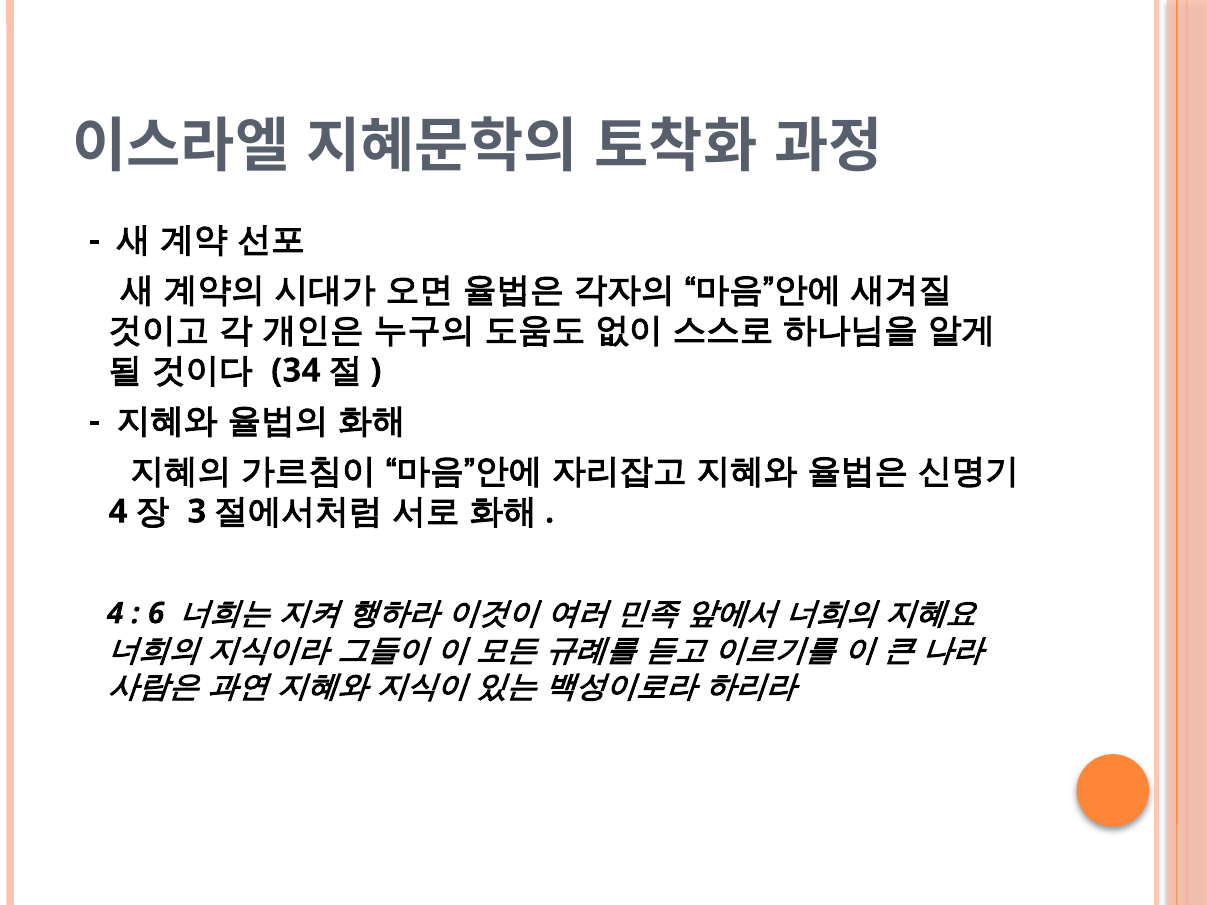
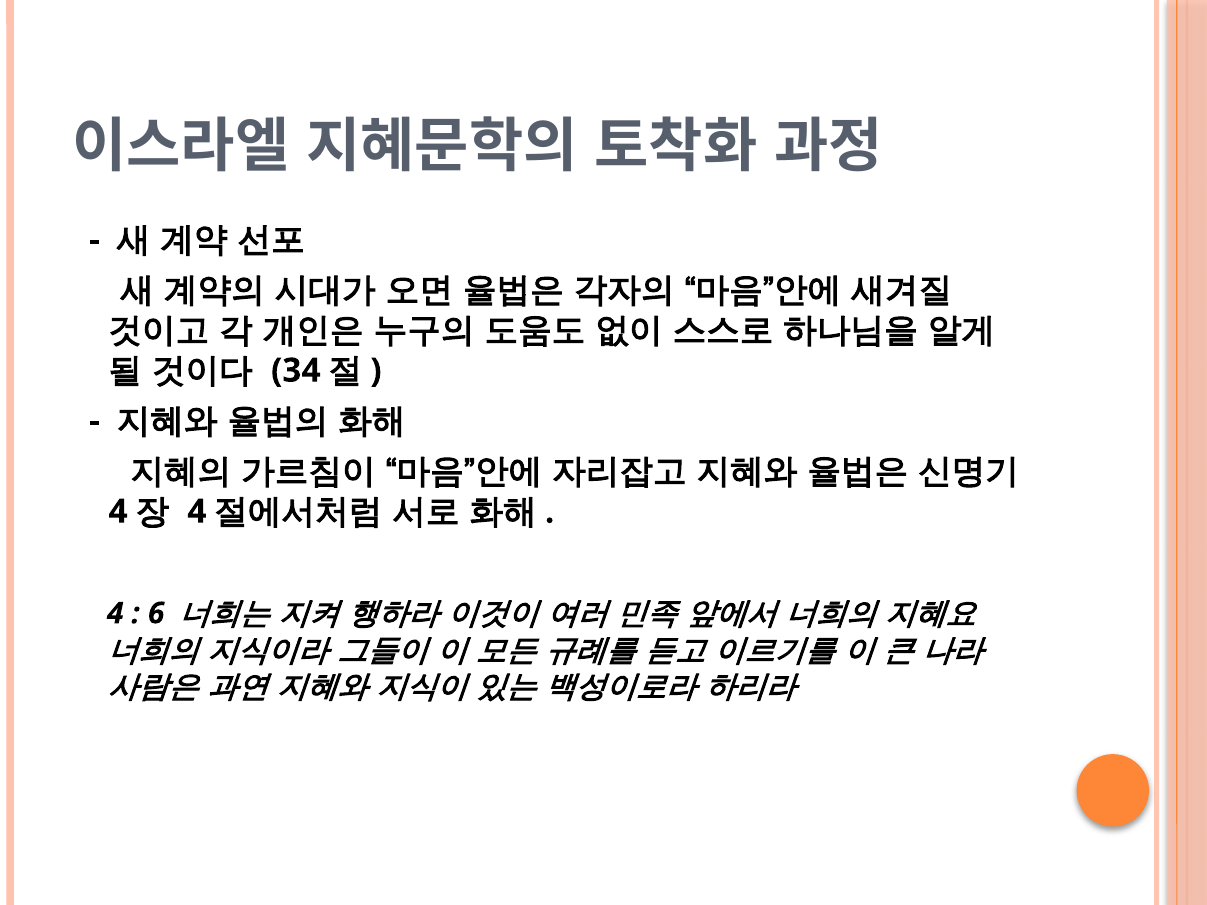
3: 3 -> 4 (197, 512)
